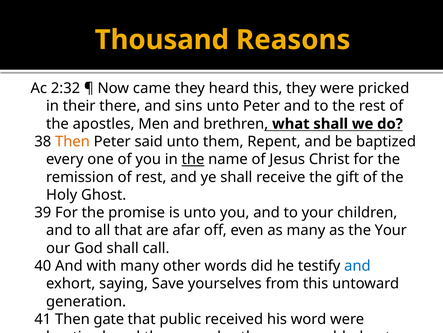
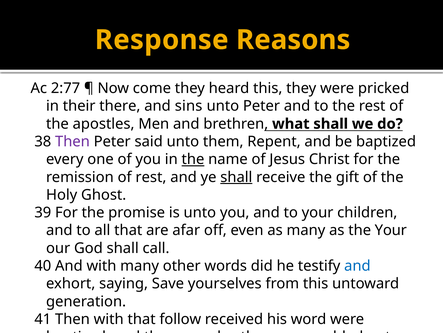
Thousand: Thousand -> Response (162, 40)
2:32: 2:32 -> 2:77 (66, 88)
came: came -> come (152, 88)
Then colour: orange -> purple (72, 141)
shall underline: none -> present (236, 177)
Then gate: gate -> with (109, 319)
public: public -> follow (180, 319)
